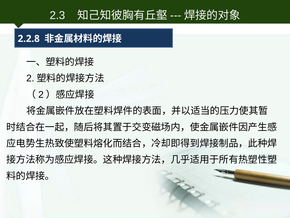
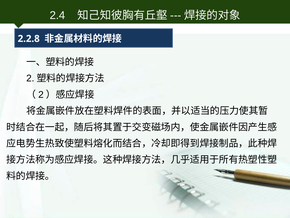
2.3: 2.3 -> 2.4 (57, 15)
